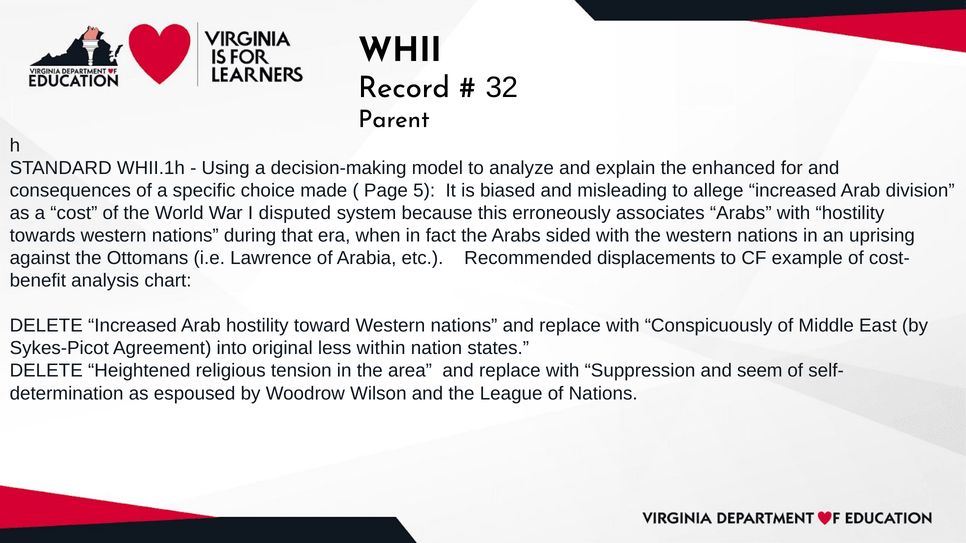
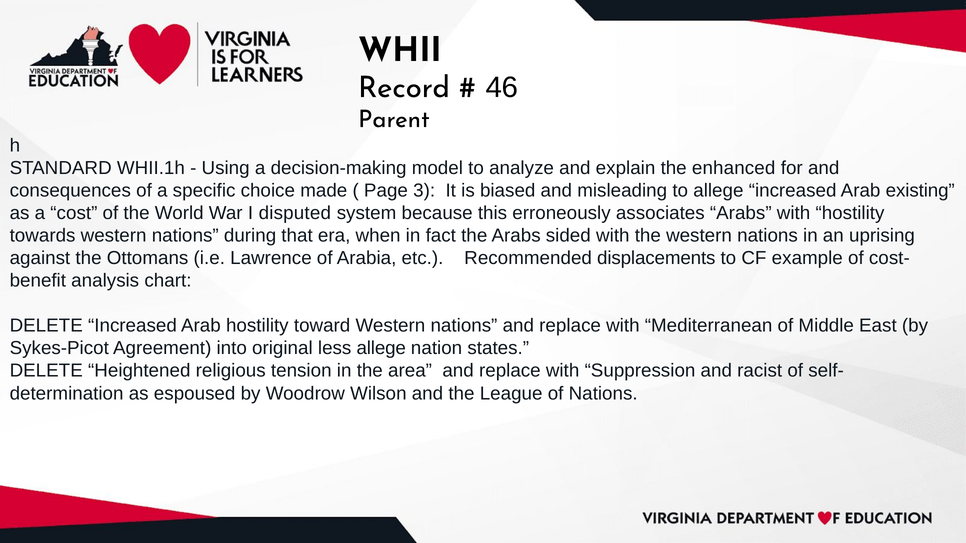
32: 32 -> 46 (502, 87)
5: 5 -> 3 (424, 191)
division: division -> existing (920, 191)
Conspicuously: Conspicuously -> Mediterranean (709, 326)
less within: within -> allege (381, 349)
seem: seem -> racist (760, 371)
